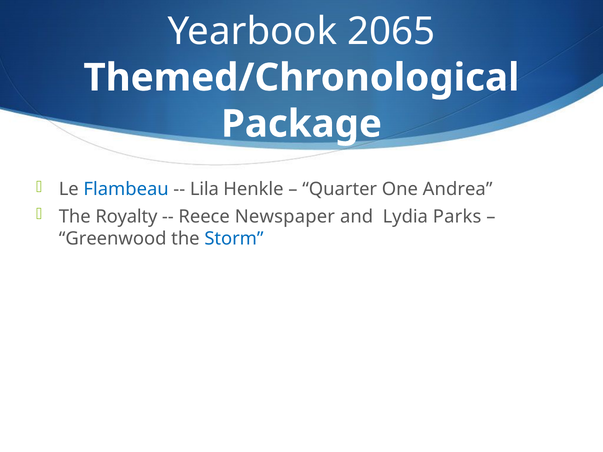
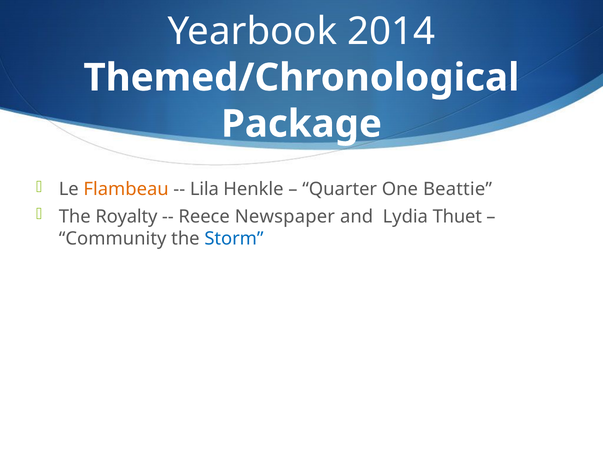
2065: 2065 -> 2014 (391, 32)
Flambeau colour: blue -> orange (126, 189)
Andrea: Andrea -> Beattie (458, 189)
Parks: Parks -> Thuet (457, 217)
Greenwood: Greenwood -> Community (113, 239)
